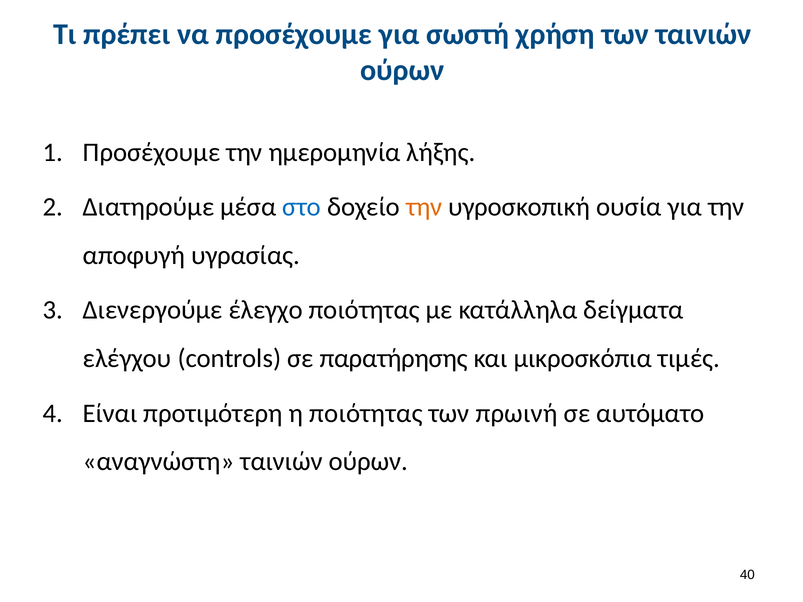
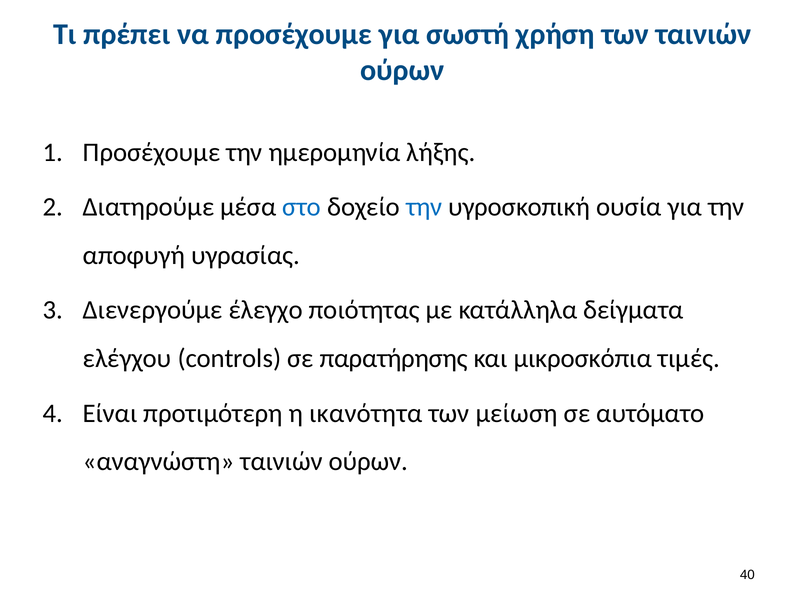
την colour: orange -> blue (424, 207)
η ποιότητας: ποιότητας -> ικανότητα (366, 413)
πρωινή: πρωινή -> μείωση (517, 413)
